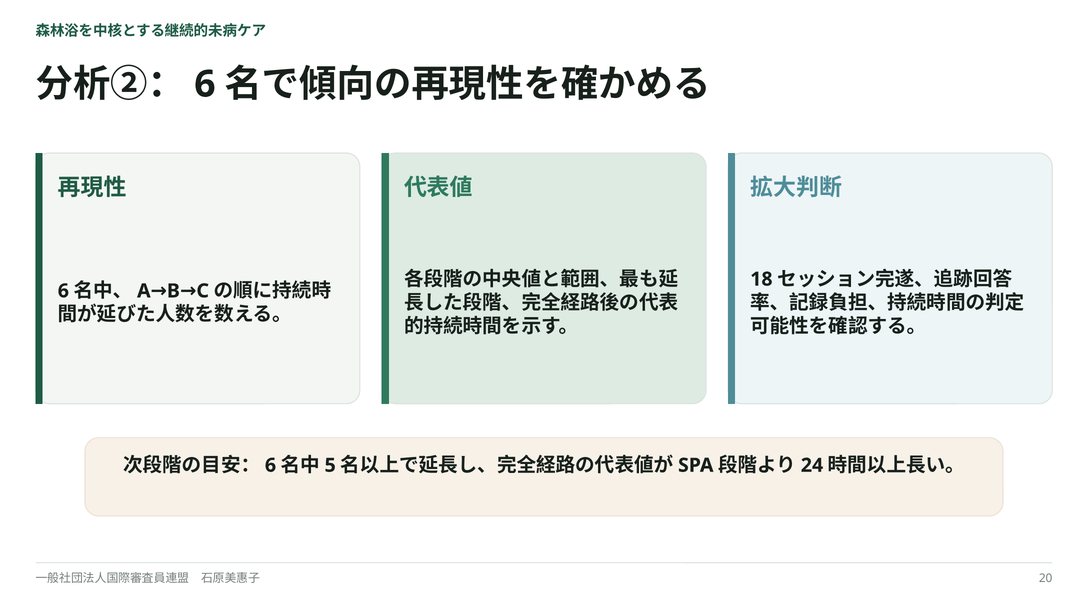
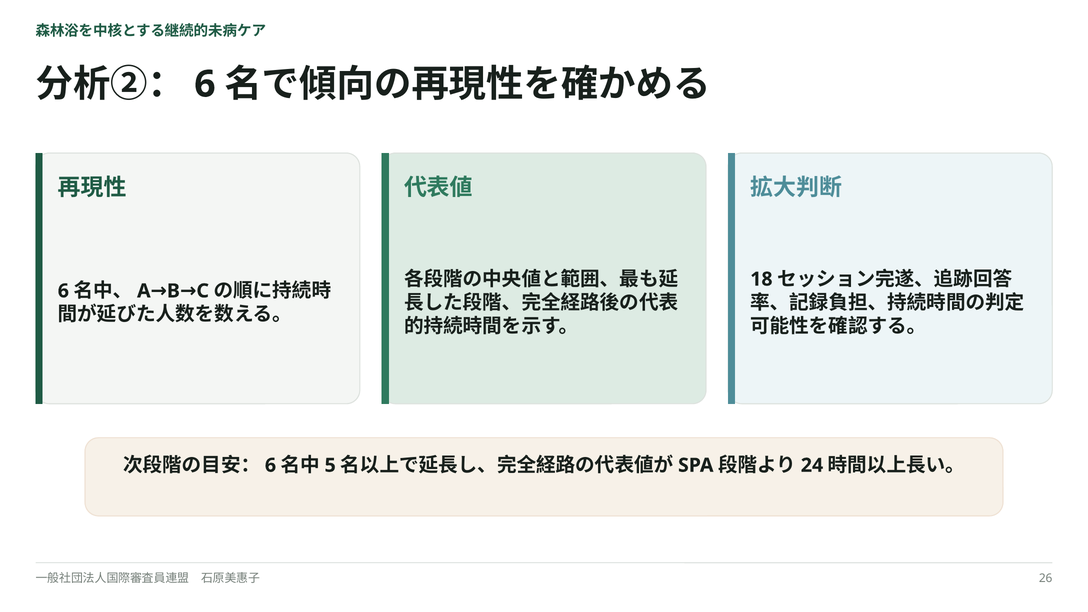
20: 20 -> 26 (1046, 578)
